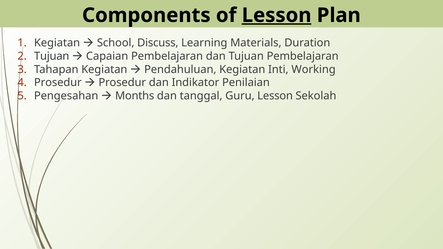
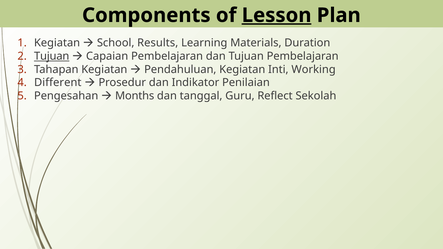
Discuss: Discuss -> Results (158, 43)
Tujuan underline: none -> present (52, 56)
Prosedur: Prosedur -> Different (58, 83)
Guru Lesson: Lesson -> Reflect (275, 96)
